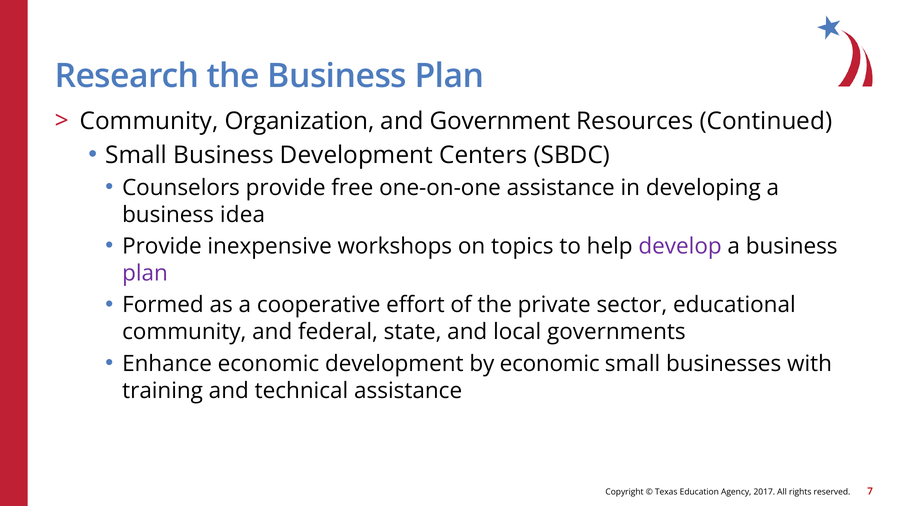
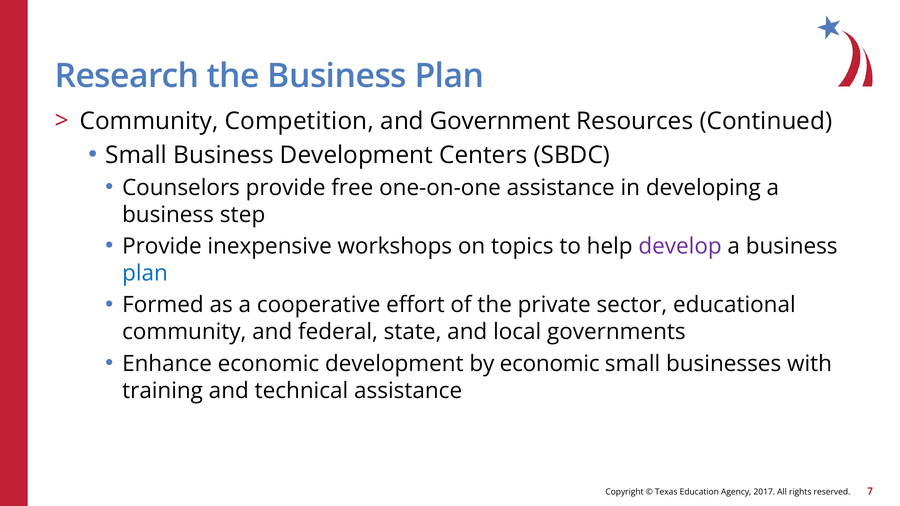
Organization: Organization -> Competition (299, 121)
idea: idea -> step (243, 215)
plan colour: purple -> blue (145, 273)
